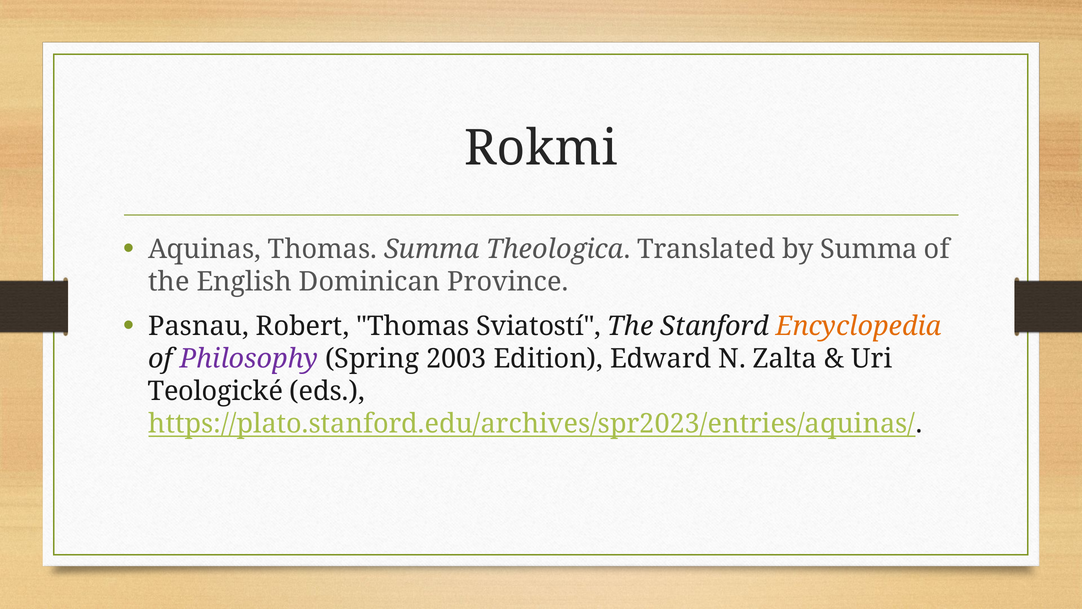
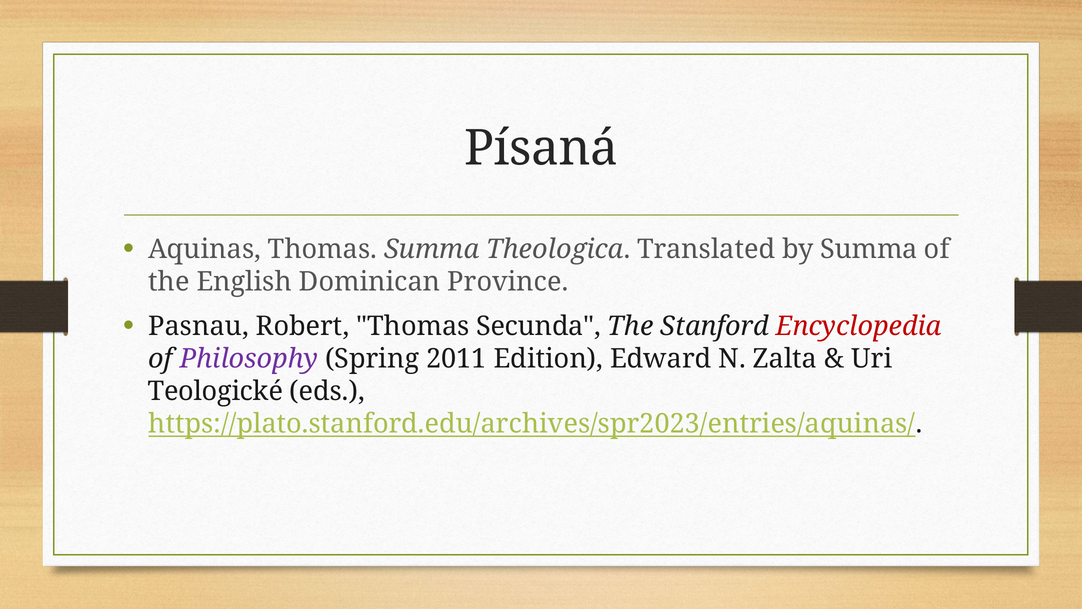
Rokmi: Rokmi -> Písaná (541, 148)
Sviatostí: Sviatostí -> Secunda (539, 326)
Encyclopedia colour: orange -> red (859, 326)
2003: 2003 -> 2011 (456, 359)
